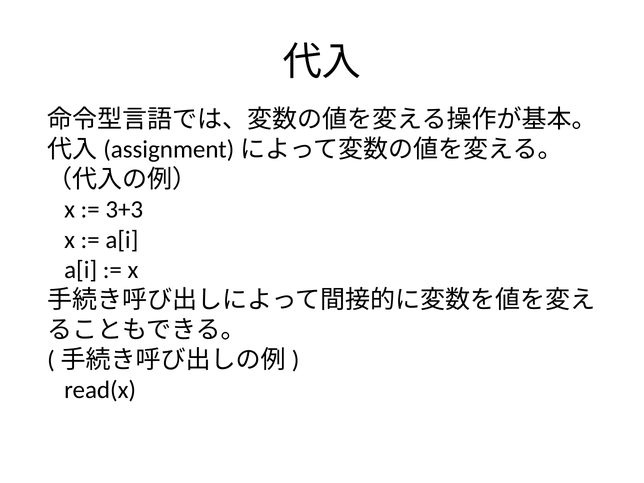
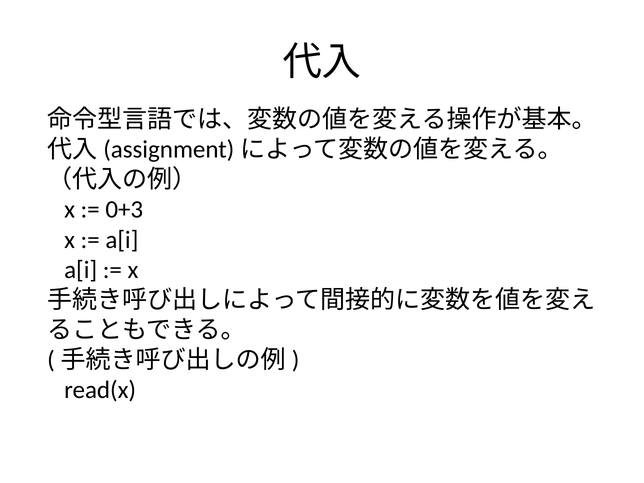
3+3: 3+3 -> 0+3 (124, 210)
